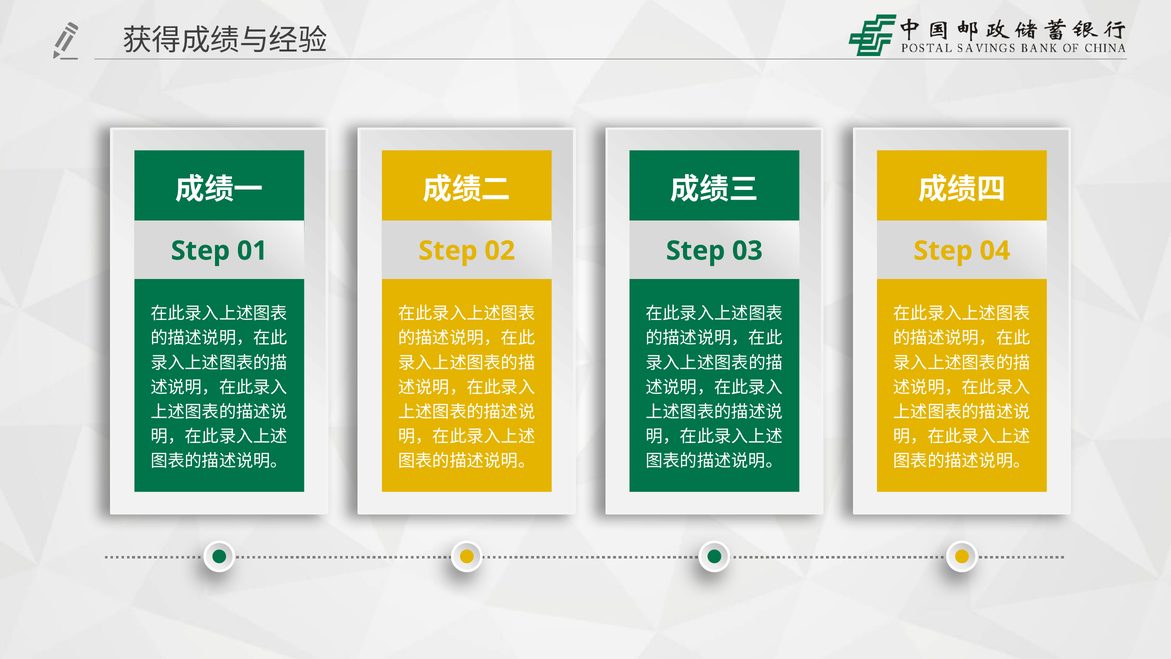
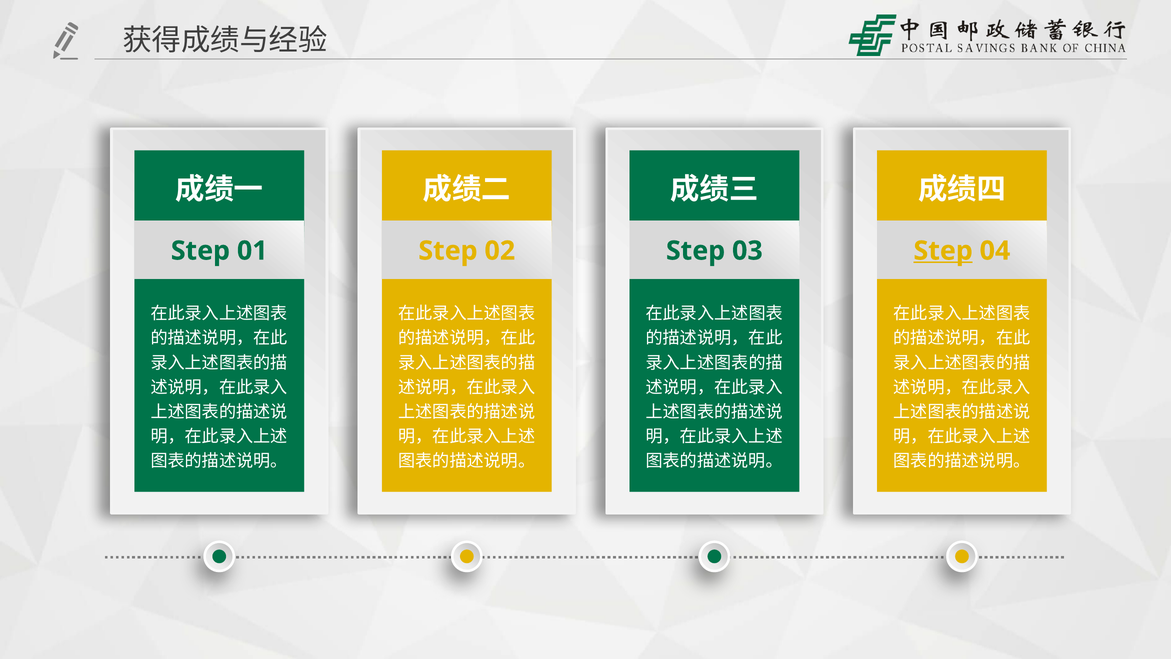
Step underline: none -> present (943, 251)
